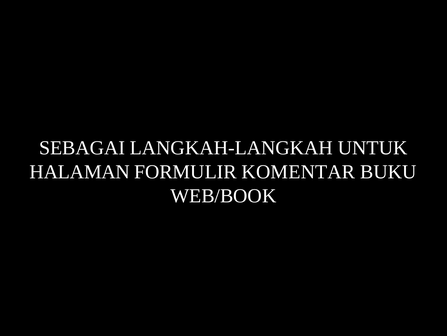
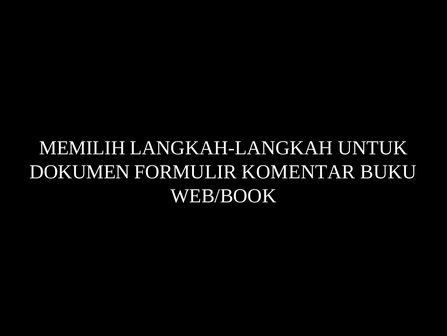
SEBAGAI: SEBAGAI -> MEMILIH (82, 148)
HALAMAN: HALAMAN -> DOKUMEN (80, 172)
